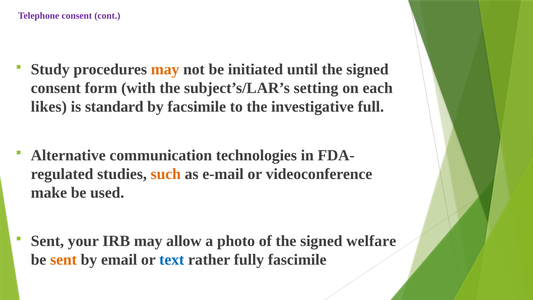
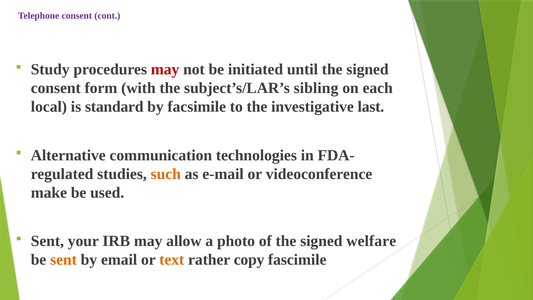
may colour: orange -> red (165, 69)
setting: setting -> sibling (316, 88)
likes: likes -> local (49, 107)
full: full -> last (371, 107)
text colour: blue -> orange (172, 260)
fully: fully -> copy (249, 260)
